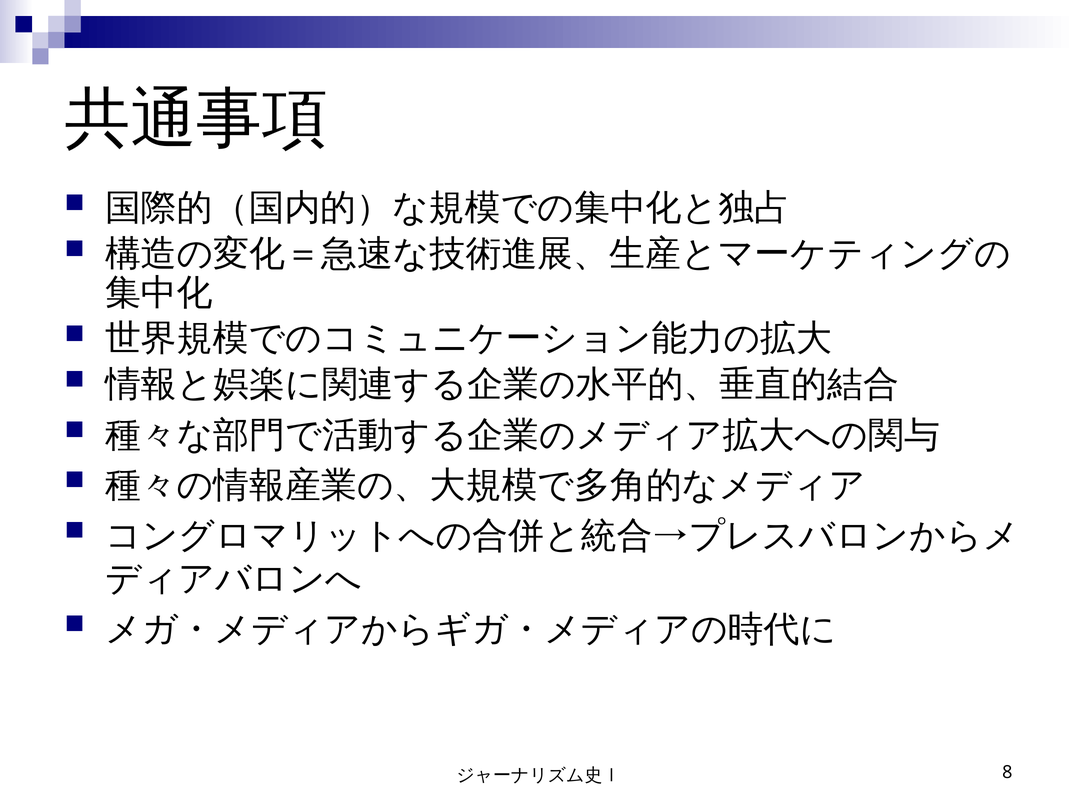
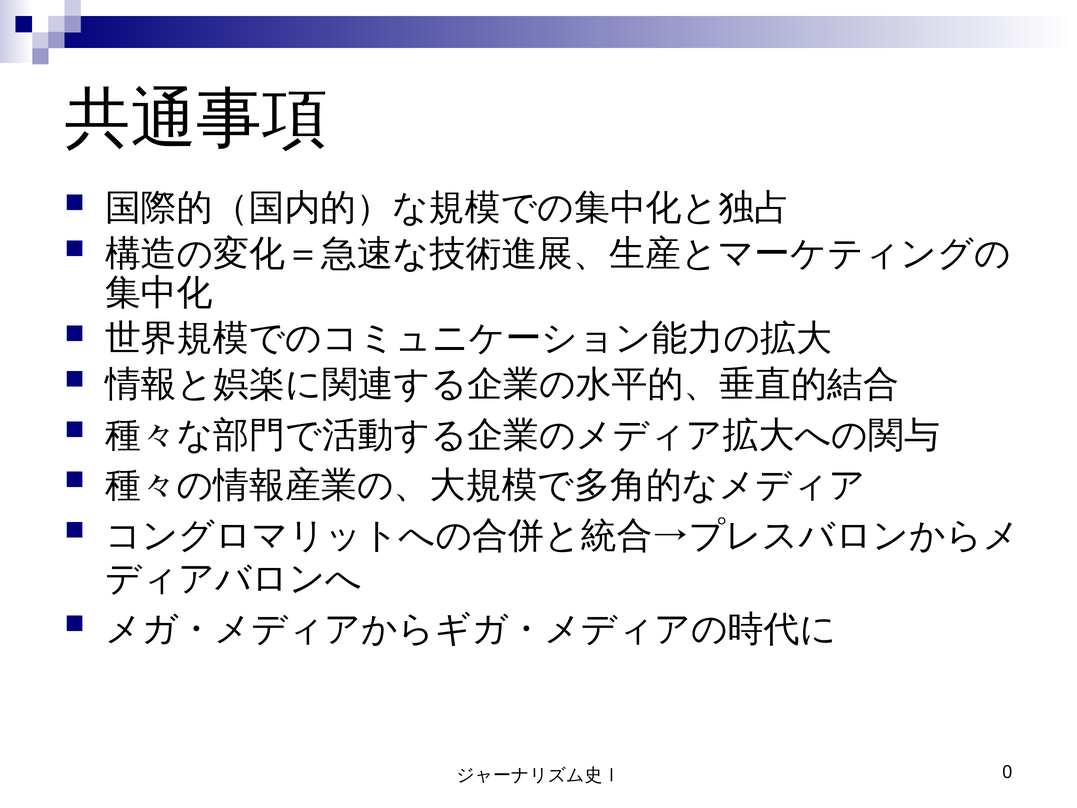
8: 8 -> 0 (1007, 772)
